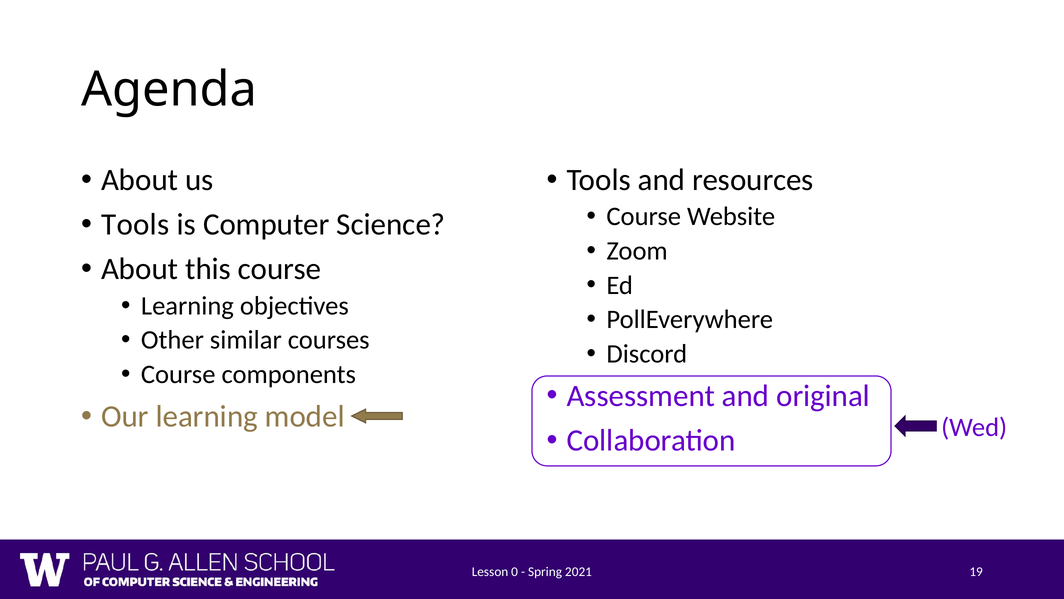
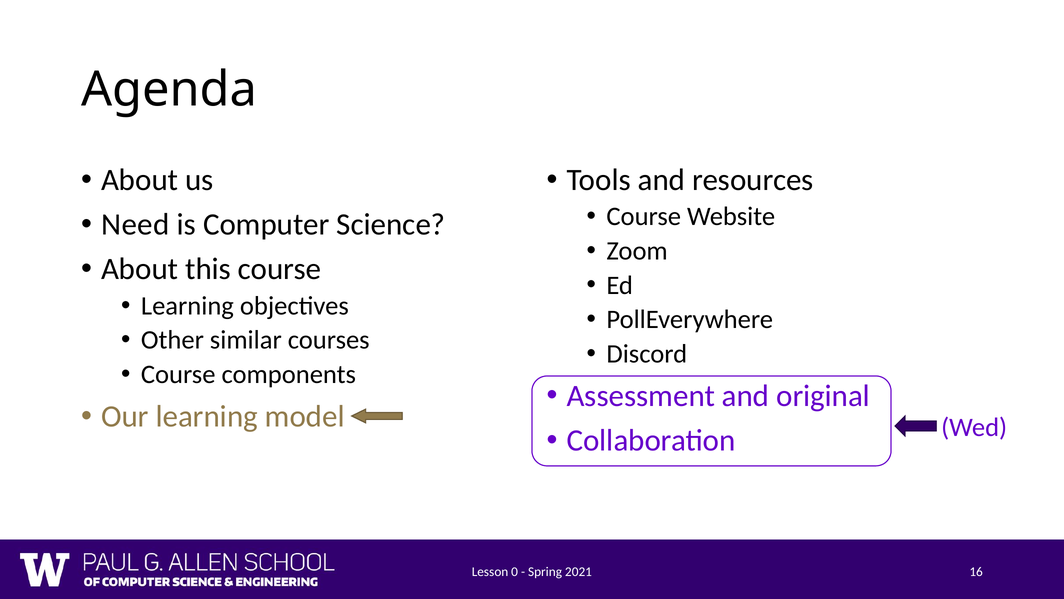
Tools: Tools -> Need (135, 224)
19: 19 -> 16 (976, 571)
